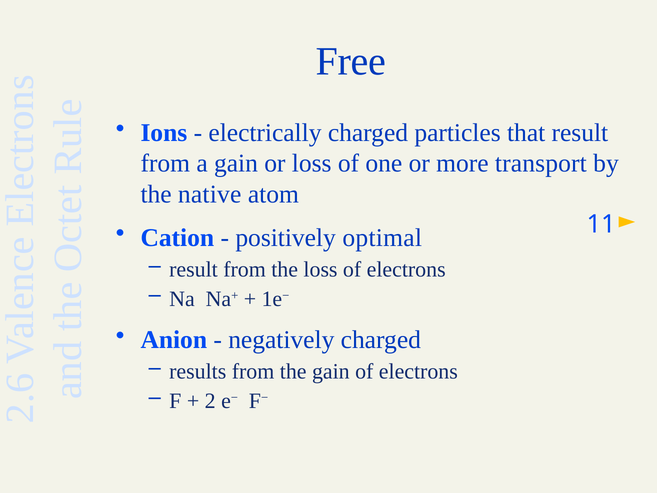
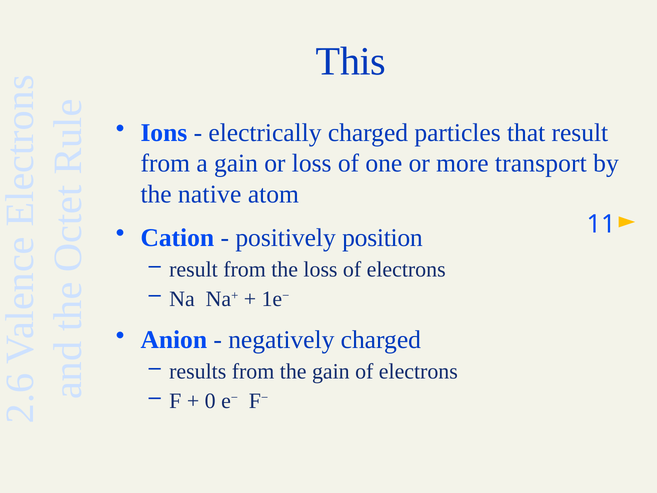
Free: Free -> This (351, 61)
optimal: optimal -> position (382, 237)
2: 2 -> 0 (210, 401)
